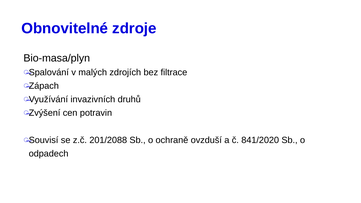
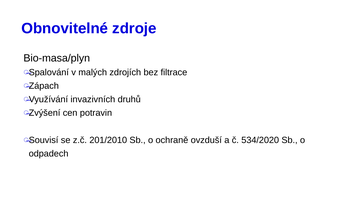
201/2088: 201/2088 -> 201/2010 (108, 140)
841/2020: 841/2020 -> 534/2020 (260, 140)
